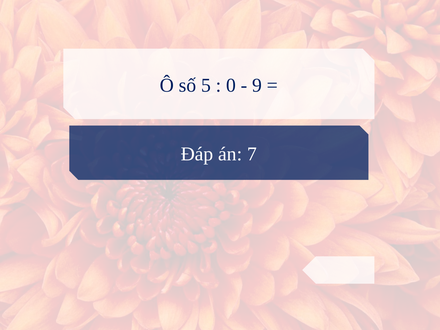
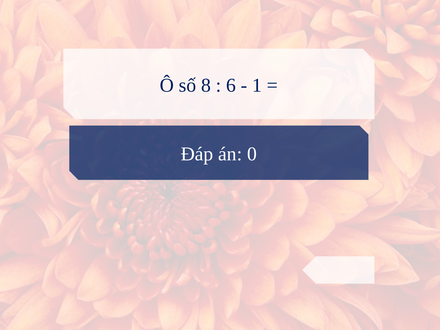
5: 5 -> 8 (206, 85)
0: 0 -> 6 (231, 85)
9: 9 -> 1 (257, 85)
7: 7 -> 0 (252, 154)
